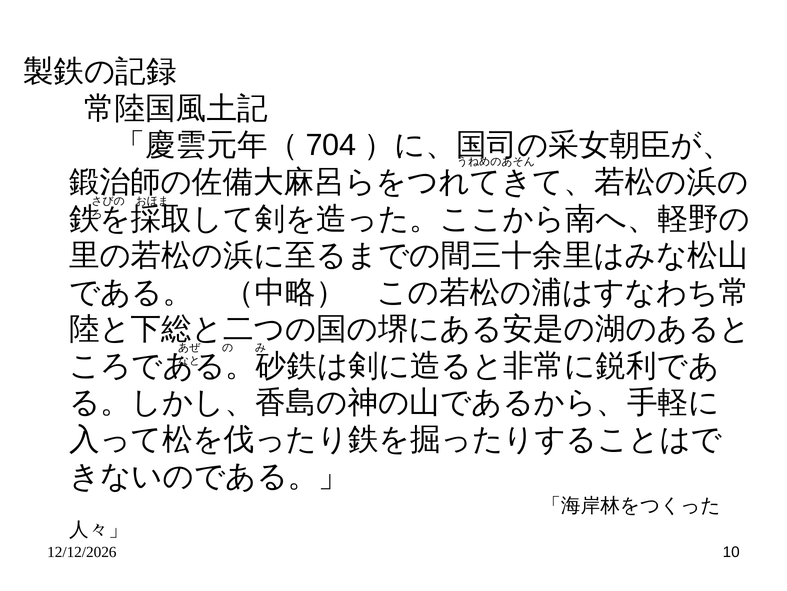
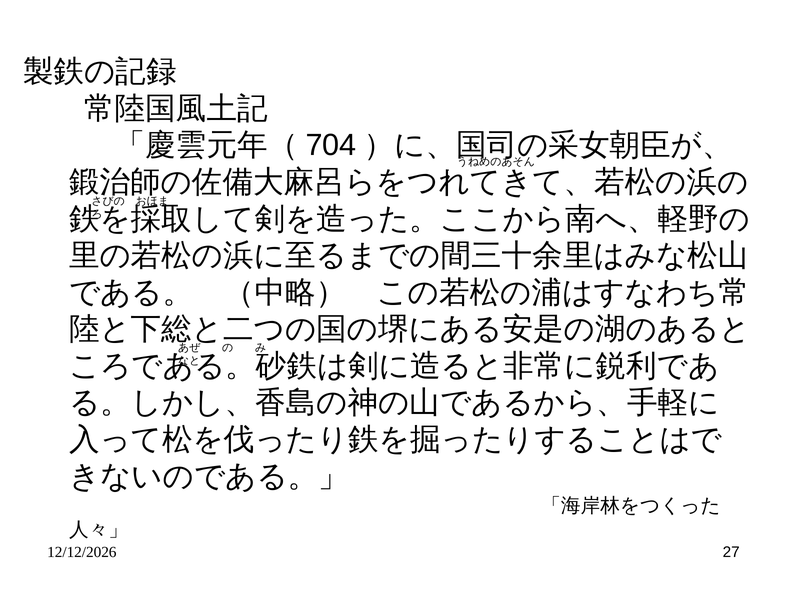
10: 10 -> 27 (731, 552)
